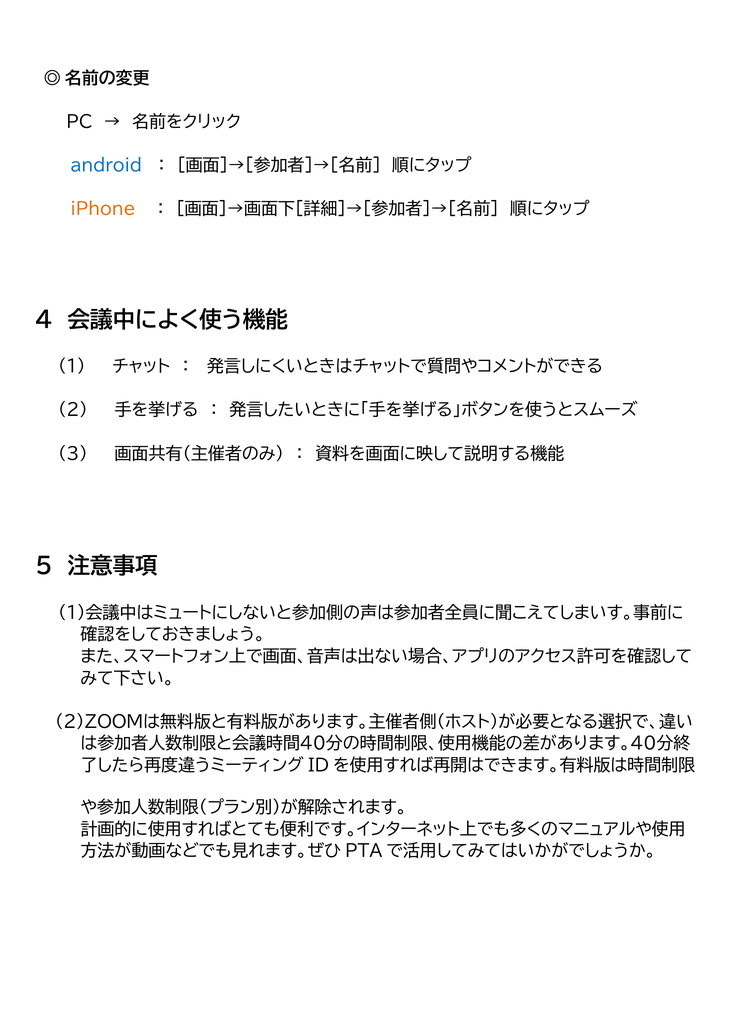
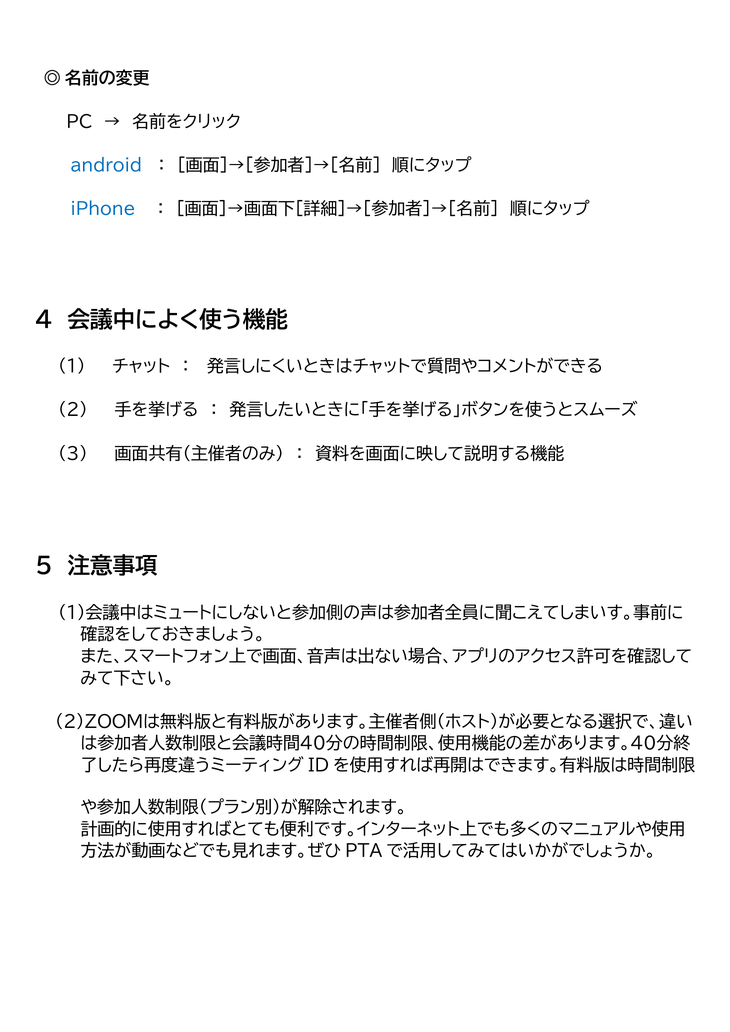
iPhone colour: orange -> blue (103, 209)
